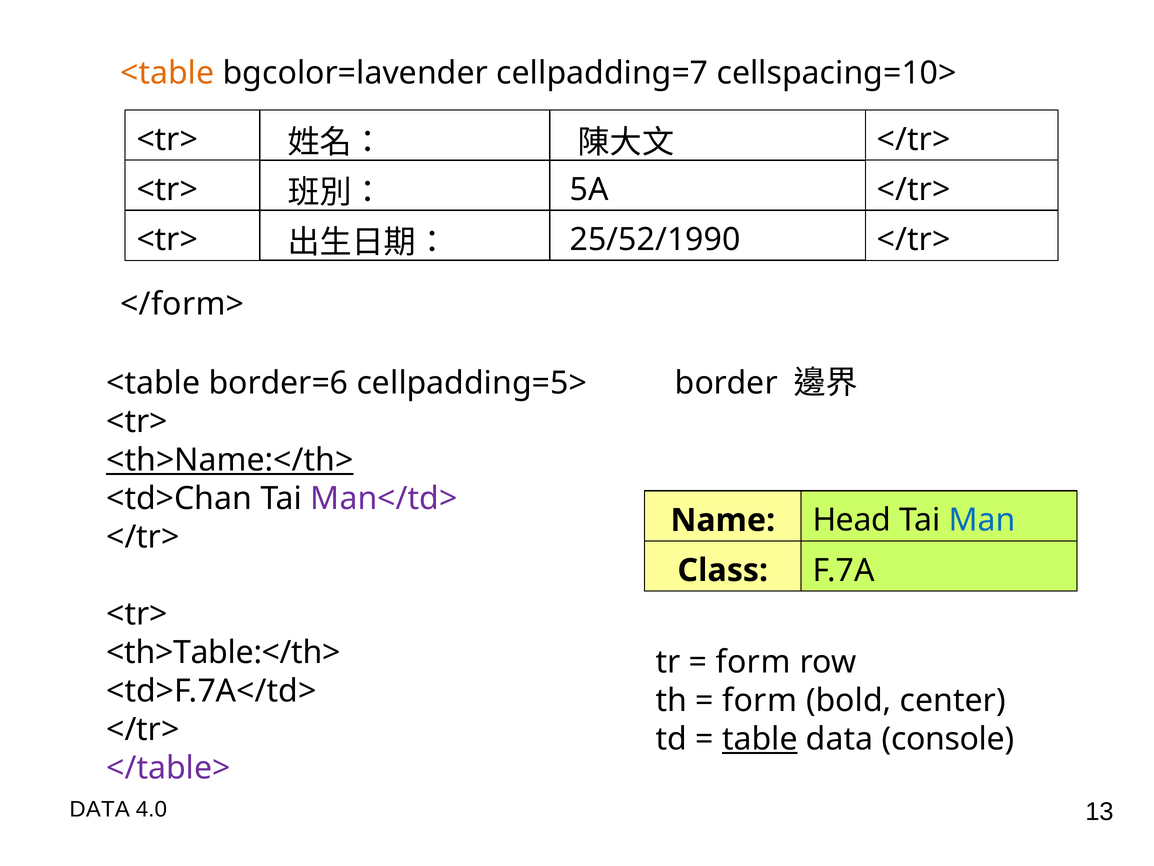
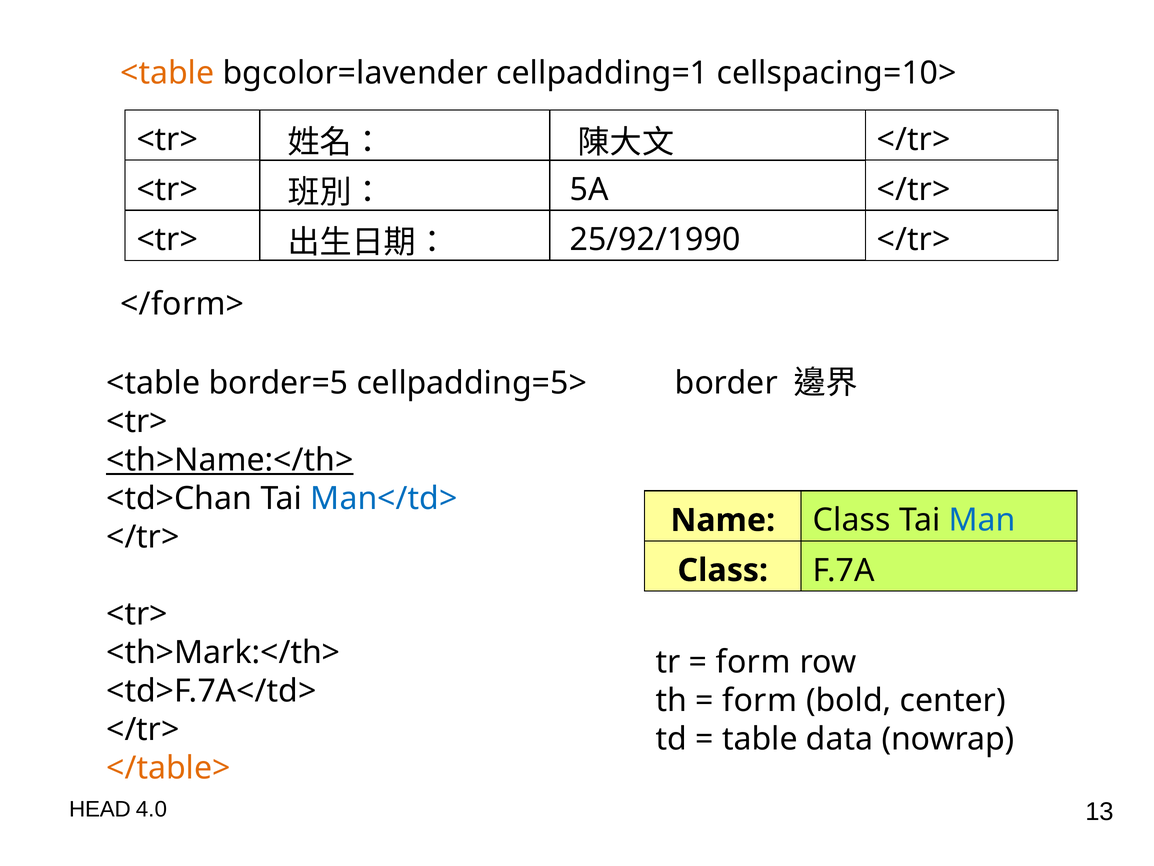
cellpadding=7: cellpadding=7 -> cellpadding=1 (602, 73)
25/52/1990: 25/52/1990 -> 25/92/1990 (655, 240)
border=6: border=6 -> border=5 (278, 383)
Man</td> colour: purple -> blue (384, 498)
Head: Head -> Class (852, 520)
<th>Table:</th>: <th>Table:</th> -> <th>Mark:</th> (223, 652)
table underline: present -> none (760, 739)
console: console -> nowrap (948, 739)
</table> colour: purple -> orange (168, 768)
DATA: DATA -> HEAD (100, 809)
